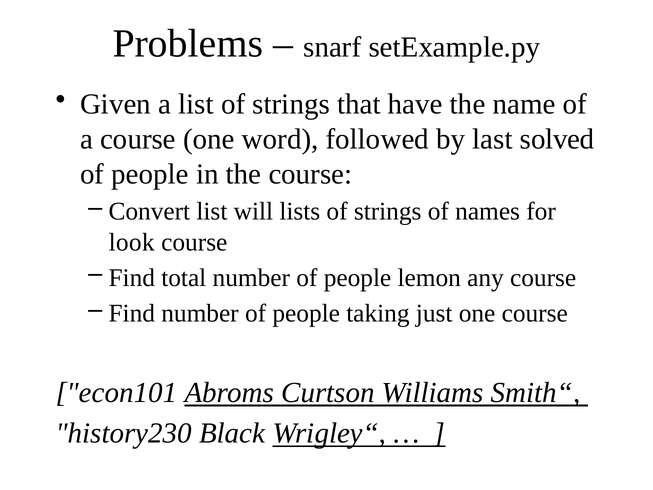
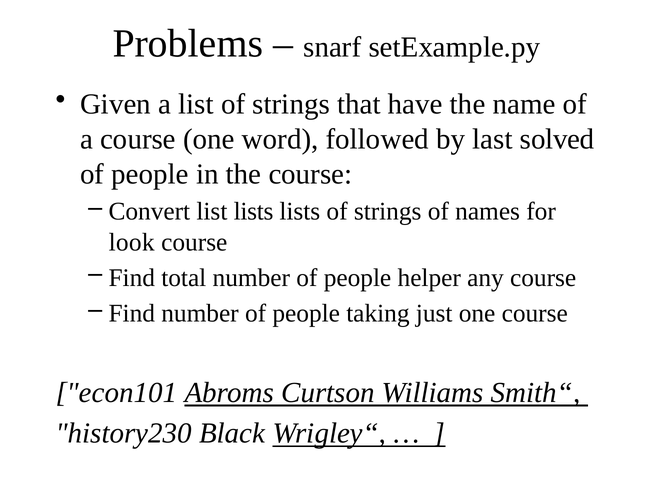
list will: will -> lists (254, 212)
lemon: lemon -> helper (429, 278)
